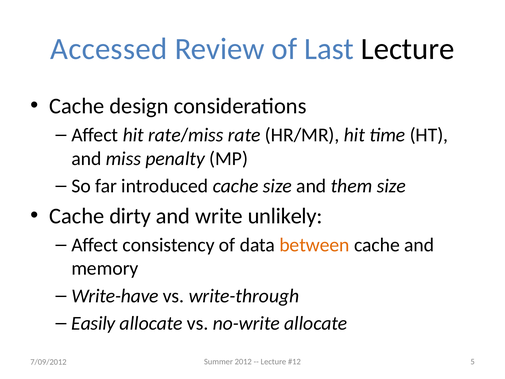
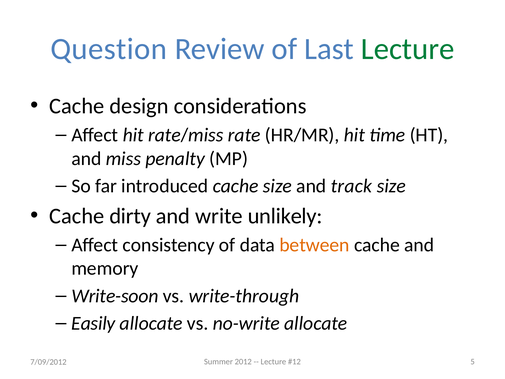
Accessed: Accessed -> Question (109, 49)
Lecture colour: black -> green (408, 49)
them: them -> track (351, 186)
Write-have: Write-have -> Write-soon (115, 296)
